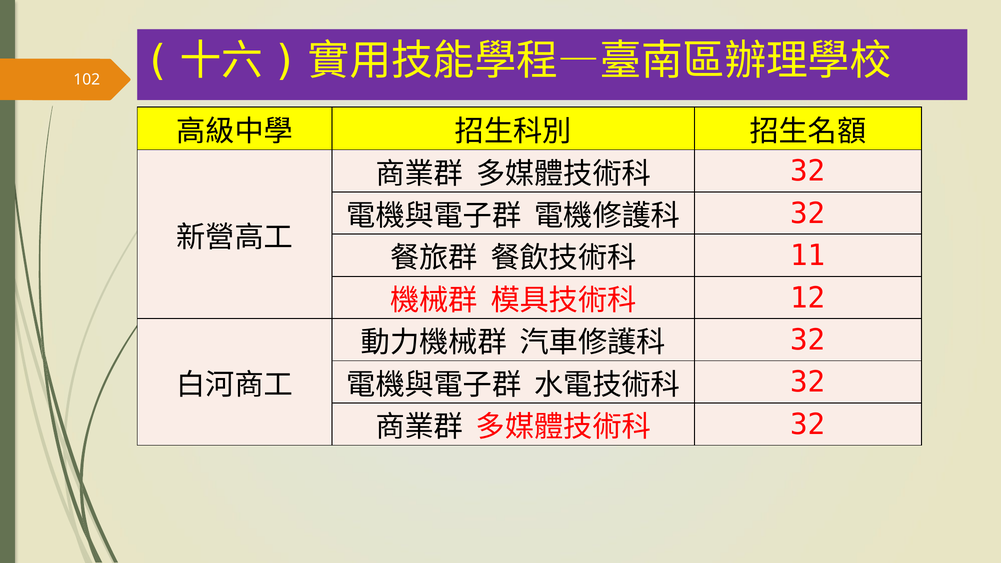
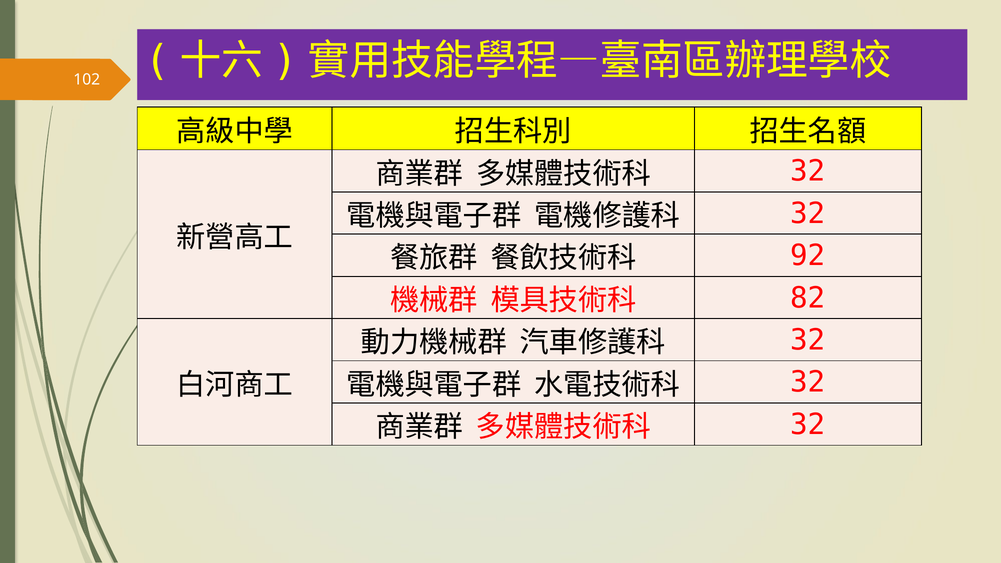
11: 11 -> 92 (808, 256)
12: 12 -> 82 (808, 298)
